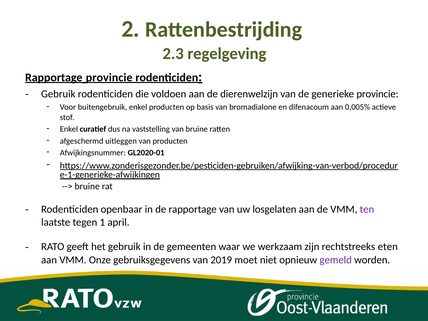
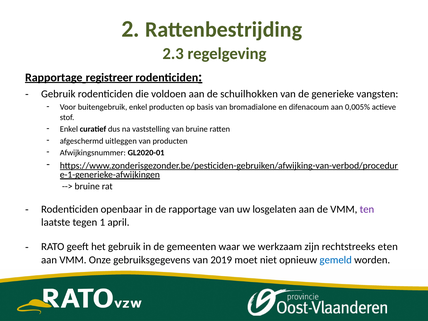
Rapportage provincie: provincie -> registreer (109, 77)
dierenwelzijn: dierenwelzijn -> schuilhokken (249, 94)
generieke provincie: provincie -> vangsten (377, 94)
gemeld colour: purple -> blue (336, 260)
